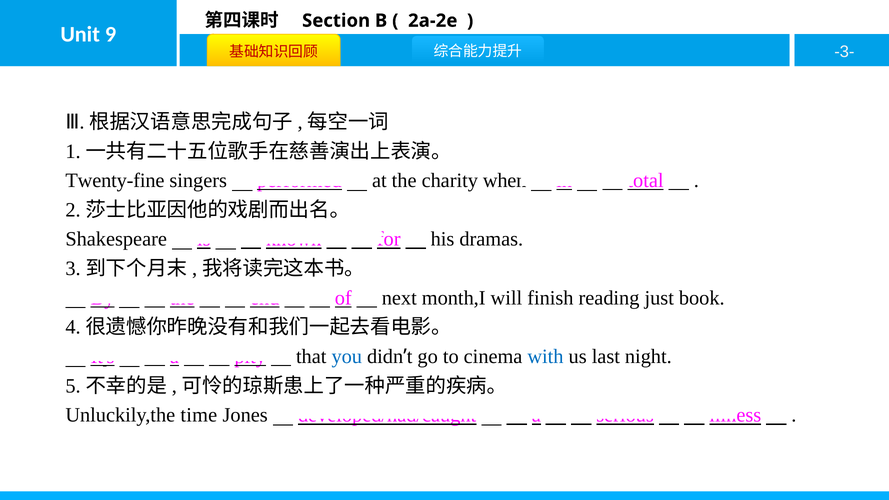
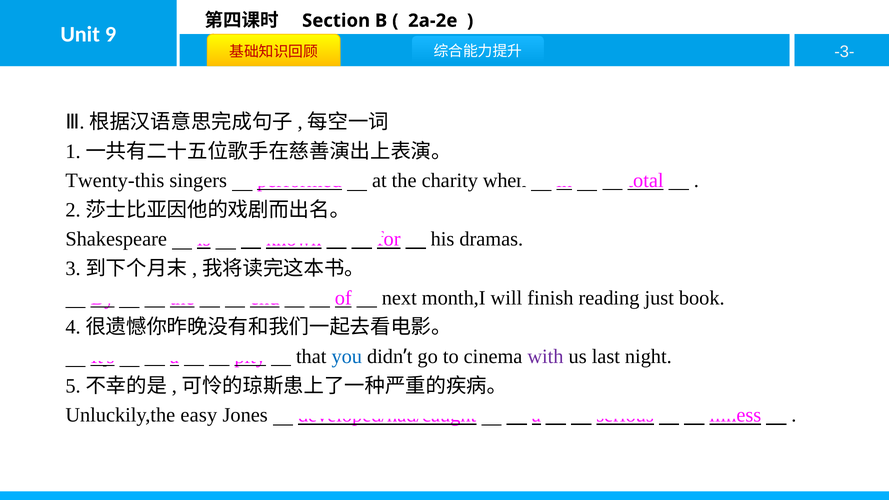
Twenty-fine: Twenty-fine -> Twenty-this (115, 181)
with colour: blue -> purple (545, 357)
time: time -> easy (199, 415)
